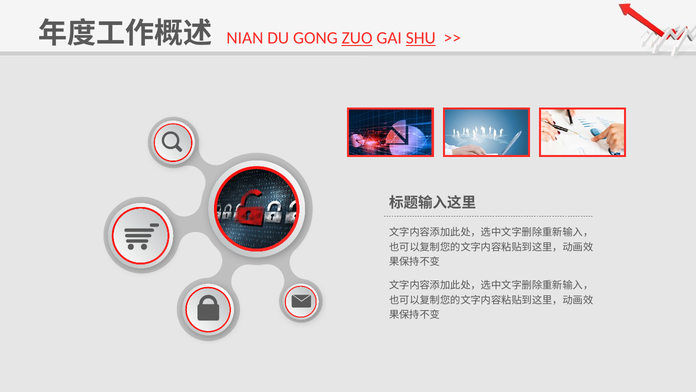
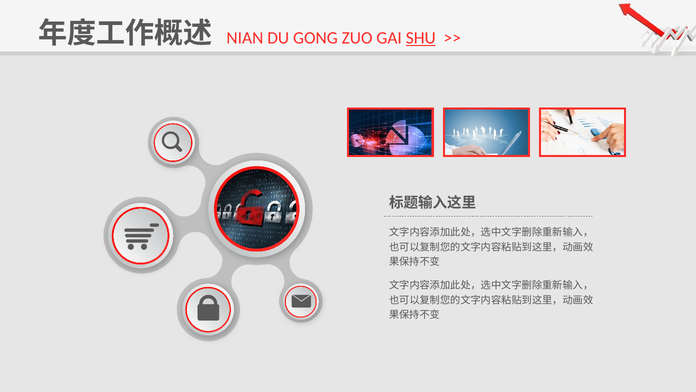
ZUO underline: present -> none (357, 38)
